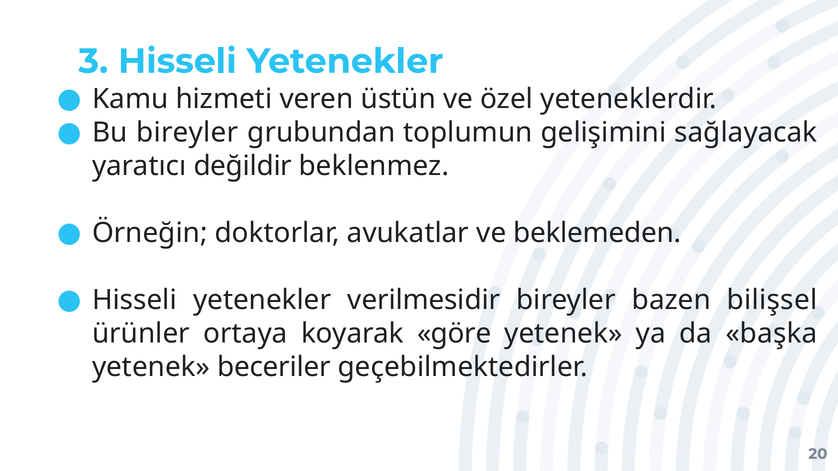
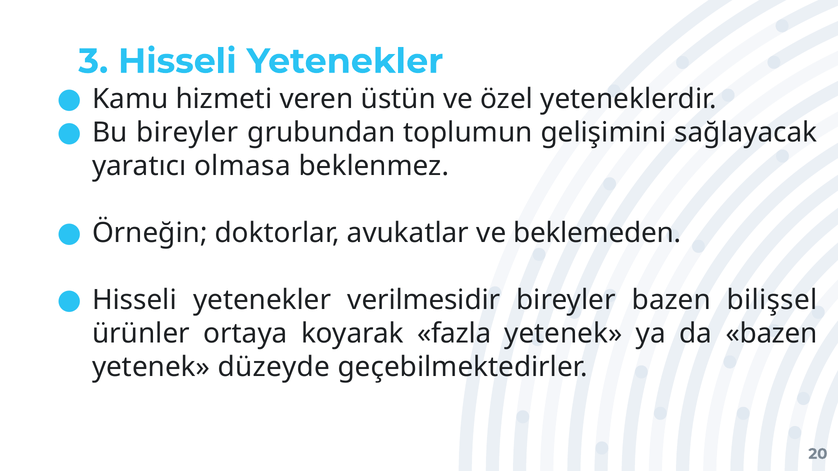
değildir: değildir -> olmasa (242, 166)
göre: göre -> fazla (454, 334)
da başka: başka -> bazen (772, 334)
beceriler: beceriler -> düzeyde (274, 367)
